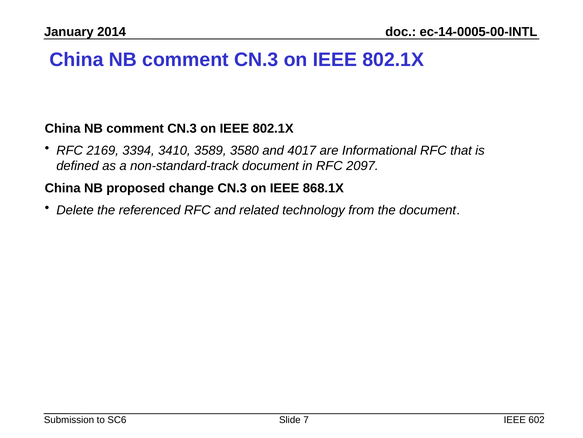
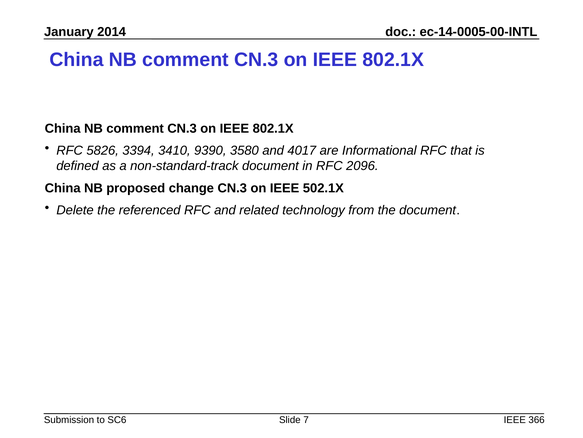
2169: 2169 -> 5826 (103, 150)
3589: 3589 -> 9390 (210, 150)
2097: 2097 -> 2096 (362, 166)
868.1X: 868.1X -> 502.1X (323, 188)
602: 602 -> 366 (537, 419)
